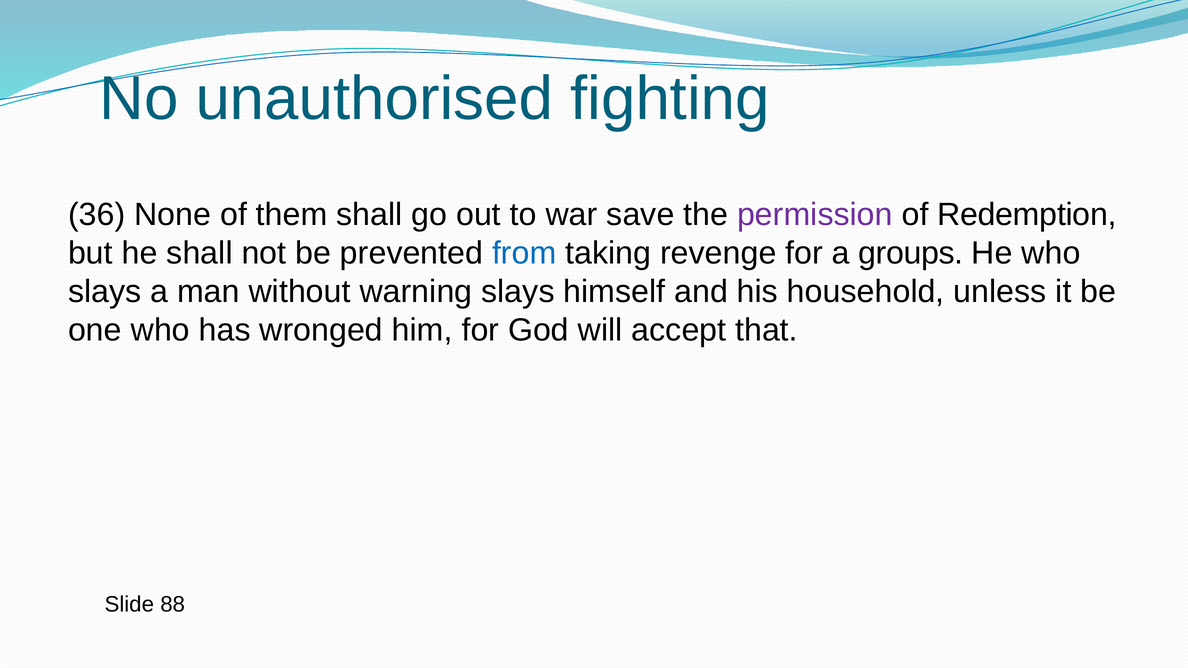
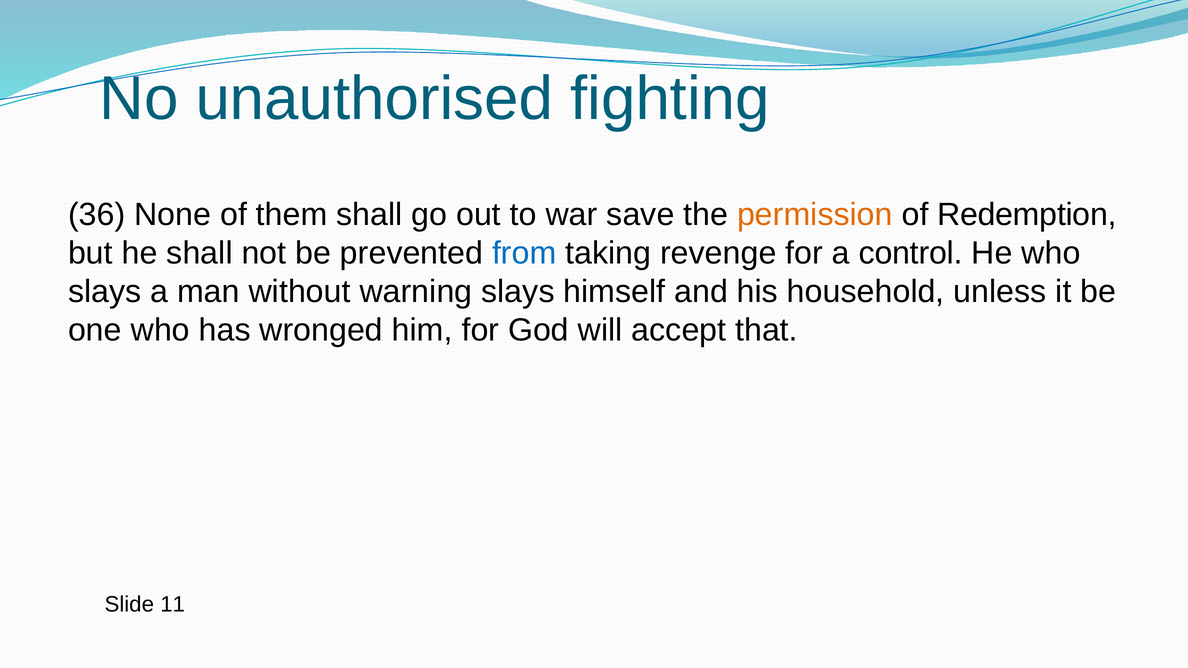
permission colour: purple -> orange (815, 215)
groups: groups -> control (911, 253)
88: 88 -> 11 (173, 605)
